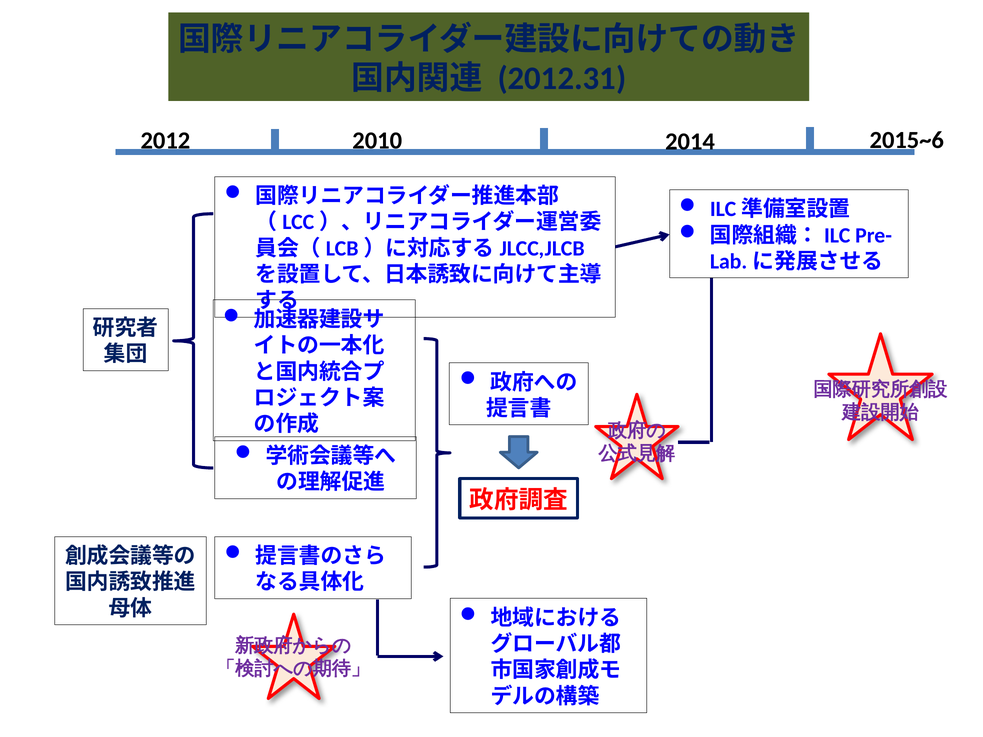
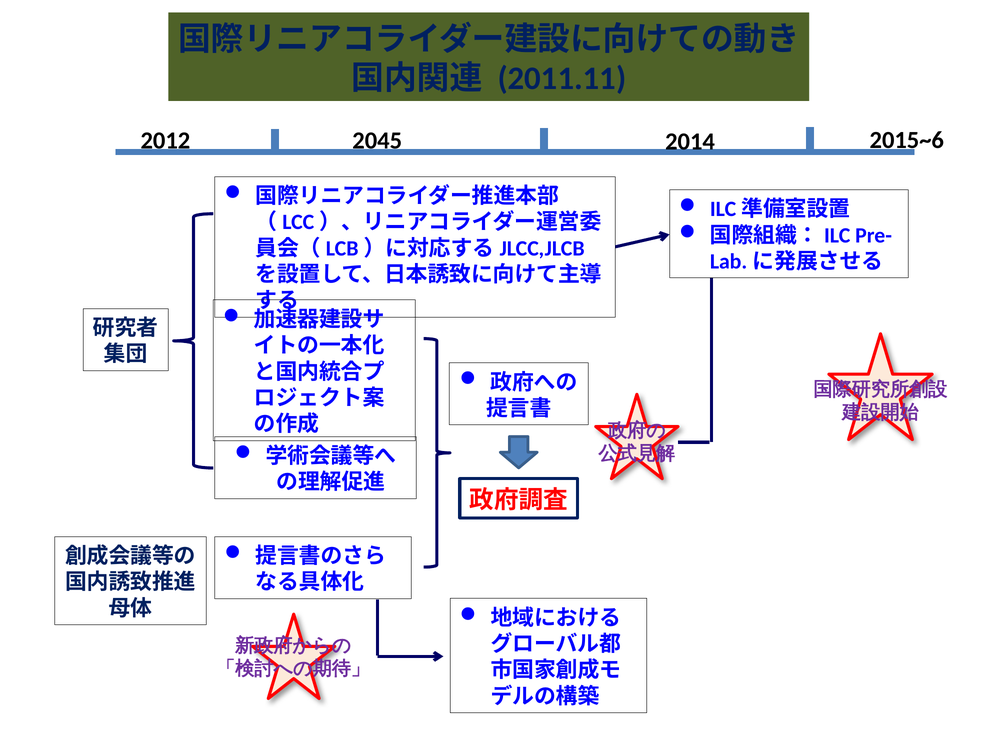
2012.31: 2012.31 -> 2011.11 (562, 79)
2010: 2010 -> 2045 (377, 141)
